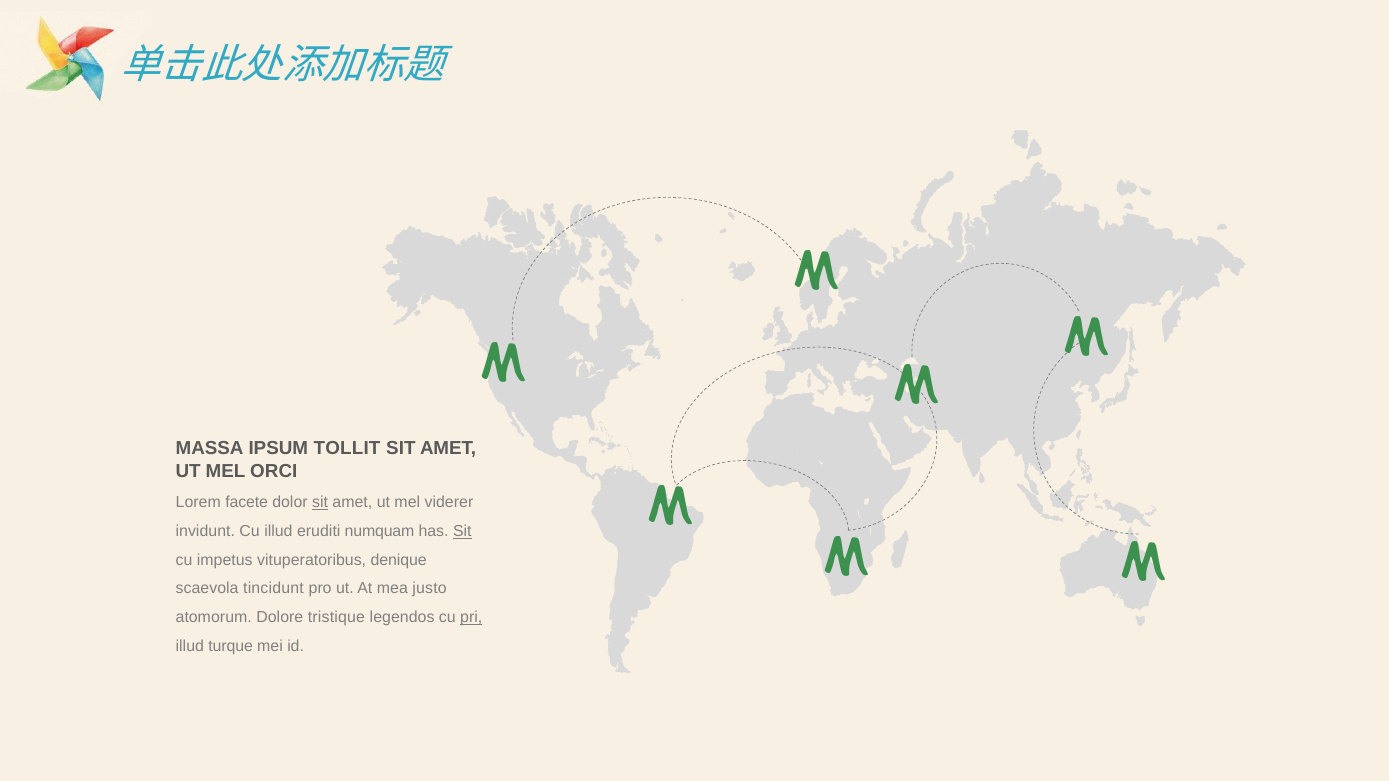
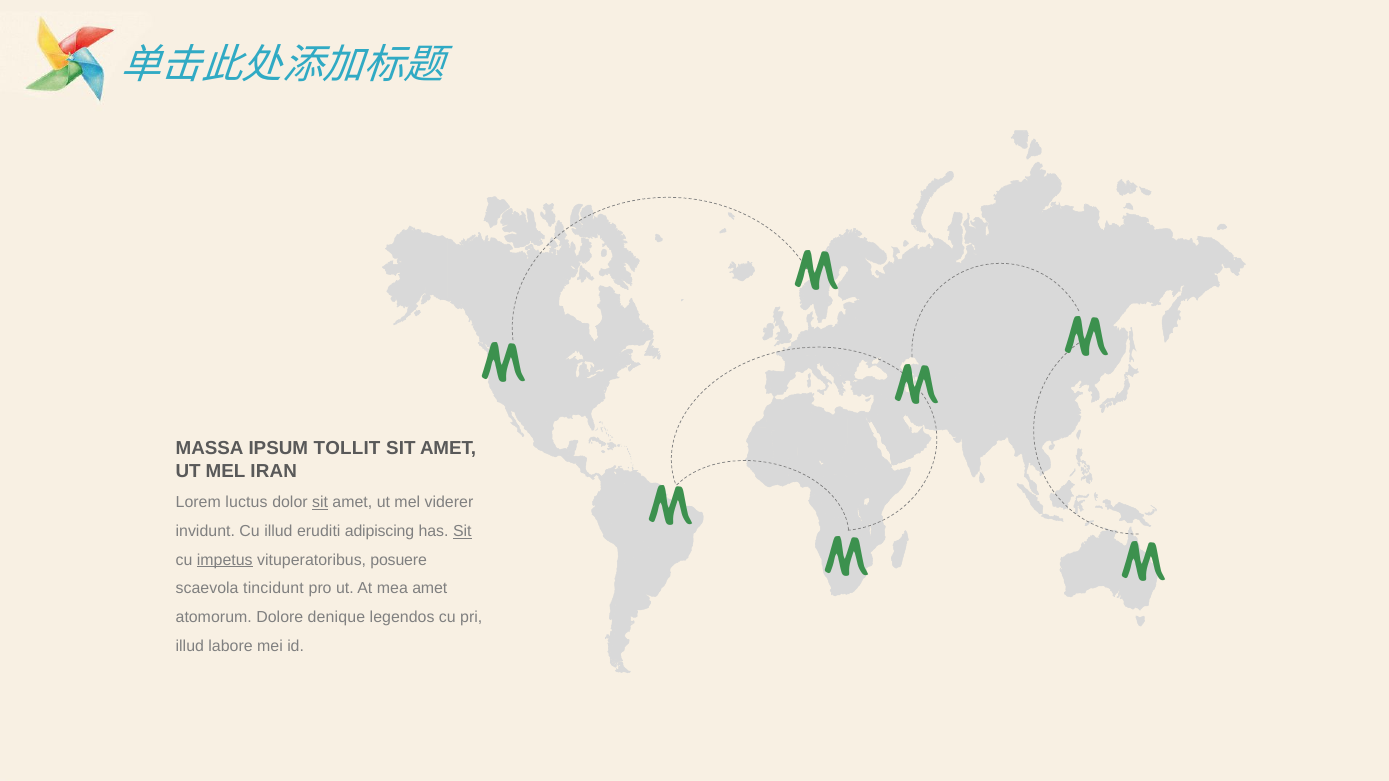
ORCI: ORCI -> IRAN (274, 471)
facete: facete -> luctus (246, 503)
numquam: numquam -> adipiscing (380, 531)
impetus underline: none -> present (225, 560)
denique: denique -> posuere (399, 560)
mea justo: justo -> amet (430, 589)
tristique: tristique -> denique (336, 617)
pri underline: present -> none (471, 617)
turque: turque -> labore (231, 646)
